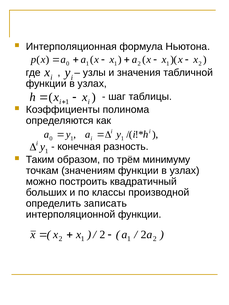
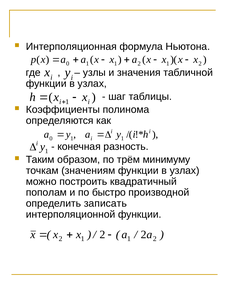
больших: больших -> пополам (46, 193)
классы: классы -> быстро (109, 193)
